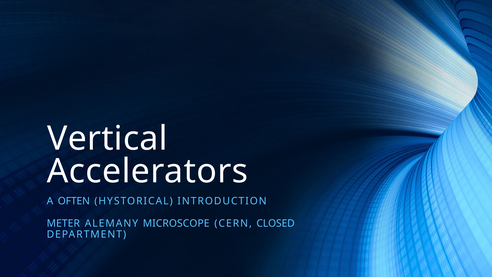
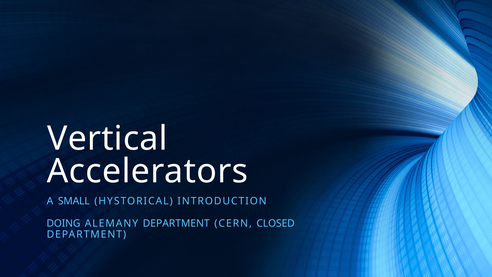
OFTEN: OFTEN -> SMALL (74, 201)
METER: METER -> DOING (63, 223)
ALEMANY MICROSCOPE: MICROSCOPE -> DEPARTMENT (176, 223)
